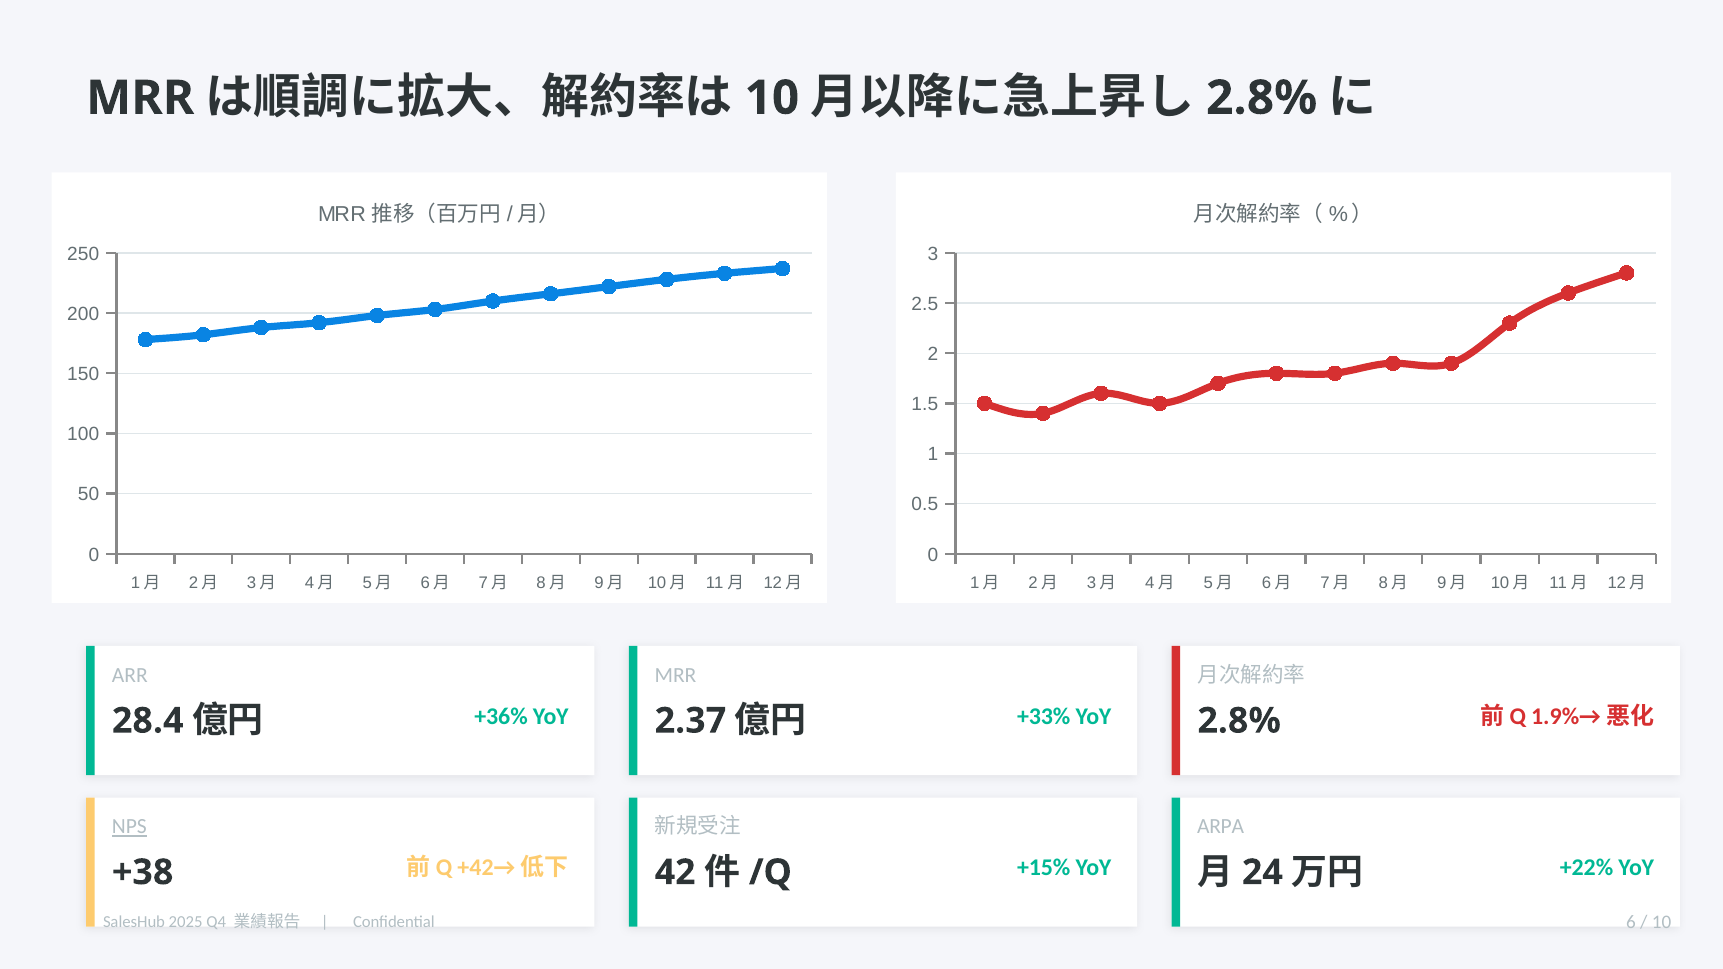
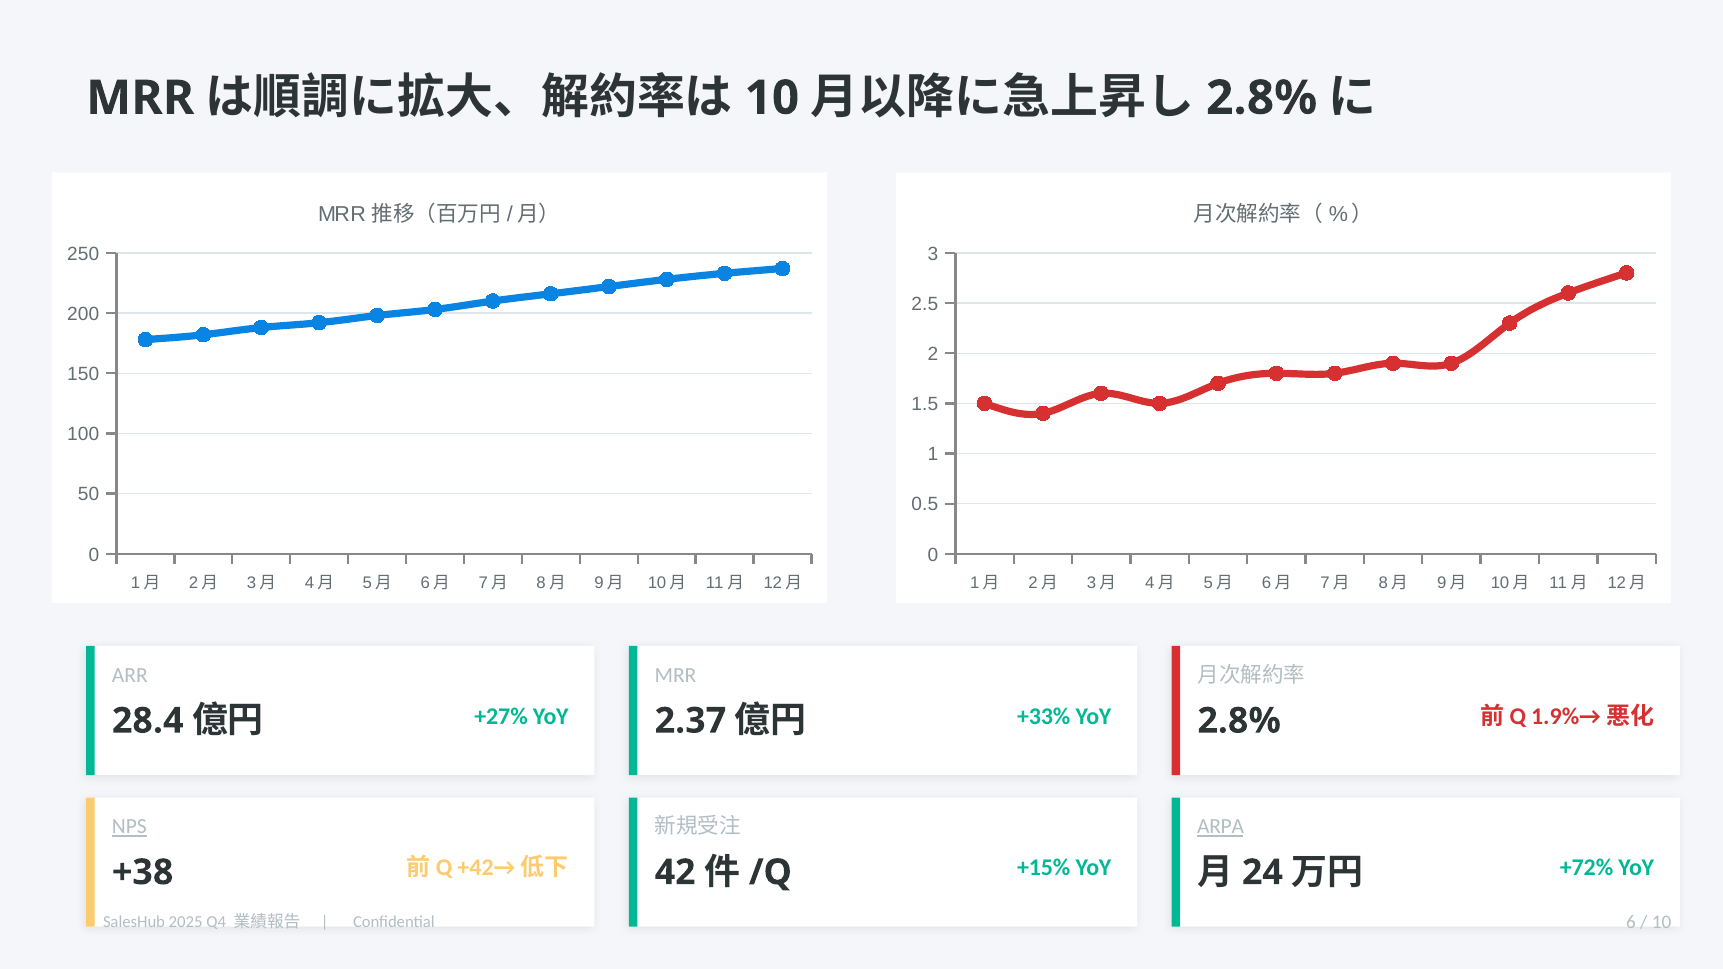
+36%: +36% -> +27% (501, 717)
ARPA underline: none -> present (1221, 827)
+22%: +22% -> +72% (1587, 868)
